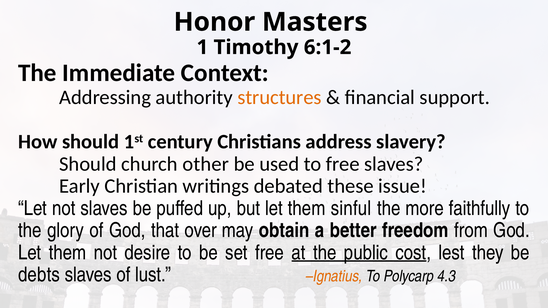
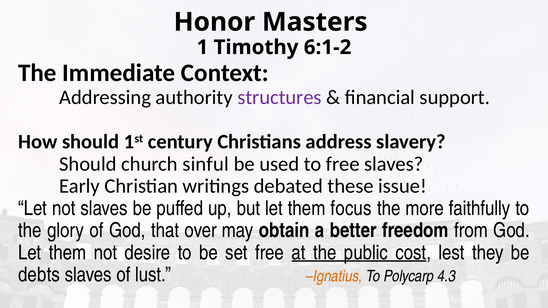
structures colour: orange -> purple (280, 97)
other: other -> sinful (206, 164)
sinful: sinful -> focus (351, 208)
